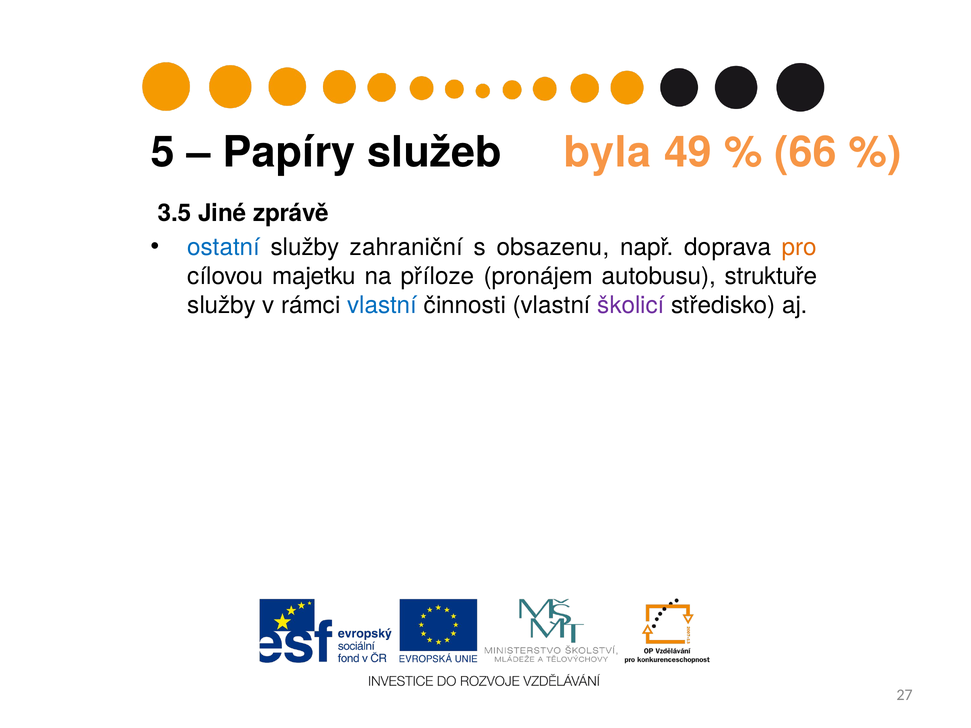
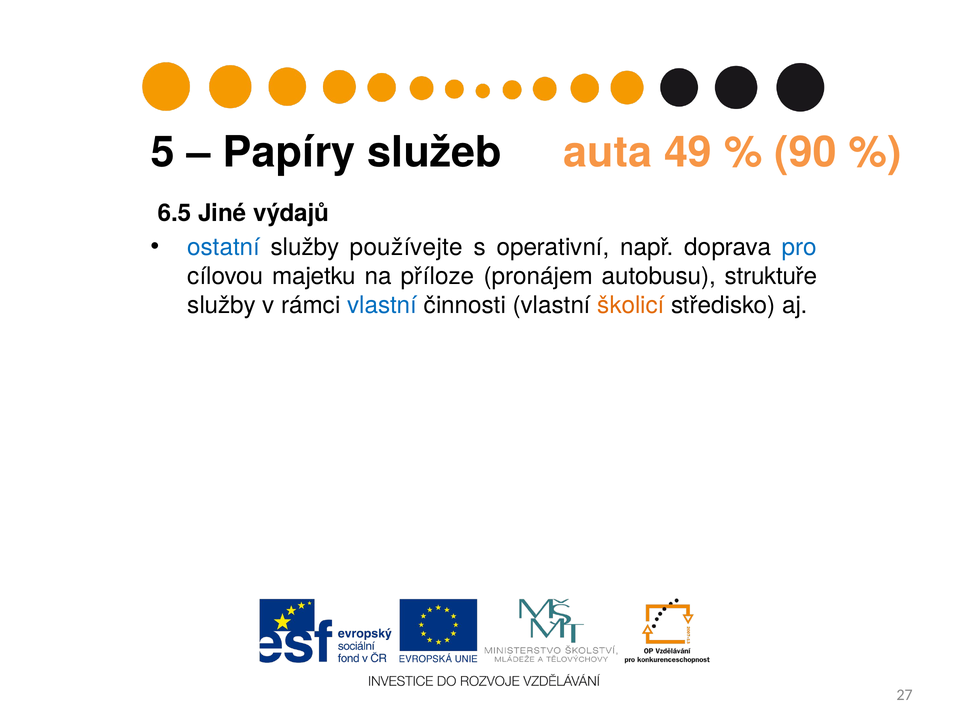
byla: byla -> auta (608, 152)
66: 66 -> 90 (806, 152)
3.5: 3.5 -> 6.5 (174, 213)
zprávě: zprávě -> výdajů (291, 213)
zahraniční: zahraniční -> používejte (406, 247)
obsazenu: obsazenu -> operativní (553, 247)
pro colour: orange -> blue (799, 247)
školicí colour: purple -> orange (631, 305)
